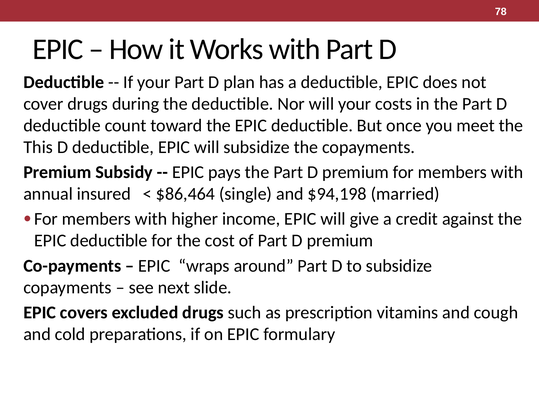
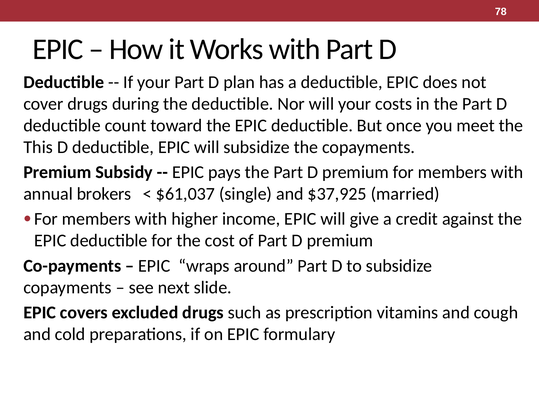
insured: insured -> brokers (104, 193)
$86,464: $86,464 -> $61,037 (185, 193)
$94,198: $94,198 -> $37,925 (337, 193)
